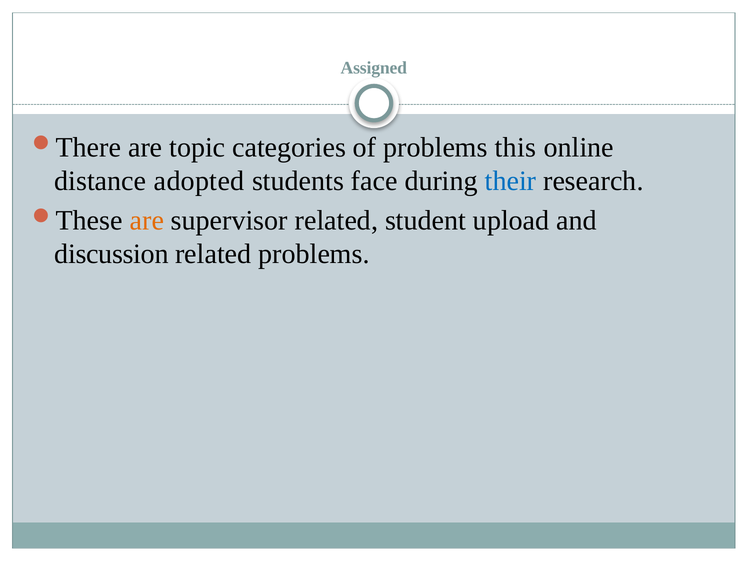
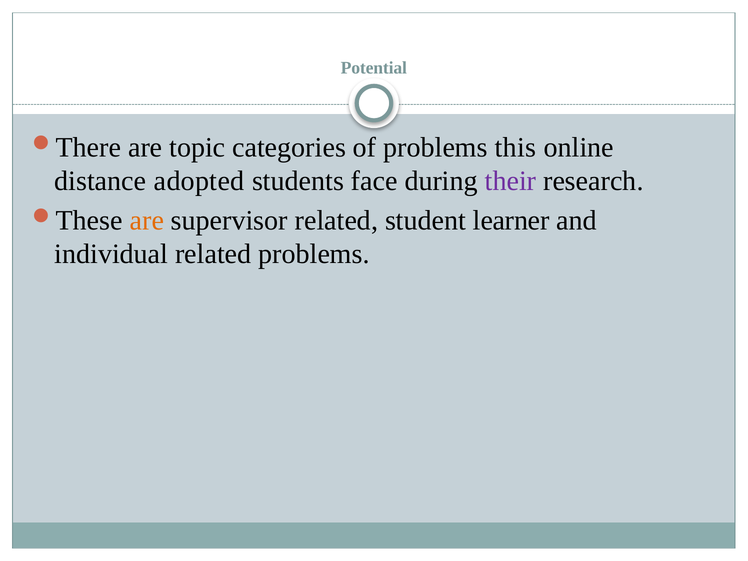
Assigned: Assigned -> Potential (374, 68)
their colour: blue -> purple (511, 181)
upload: upload -> learner (511, 220)
discussion: discussion -> individual (111, 254)
